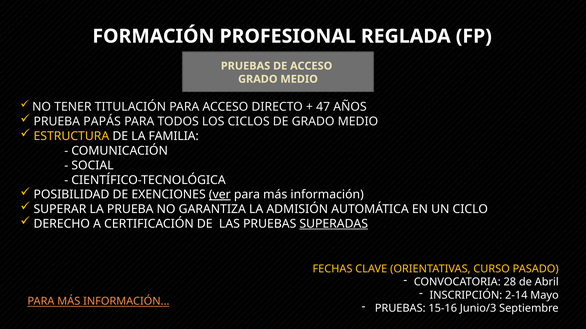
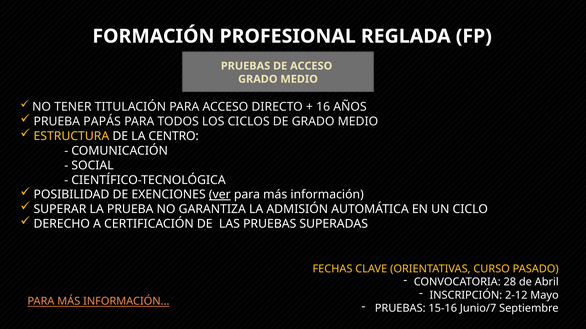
47: 47 -> 16 (323, 107)
FAMILIA: FAMILIA -> CENTRO (174, 136)
SUPERADAS underline: present -> none (334, 224)
2-14: 2-14 -> 2-12 (516, 296)
Junio/3: Junio/3 -> Junio/7 (478, 309)
